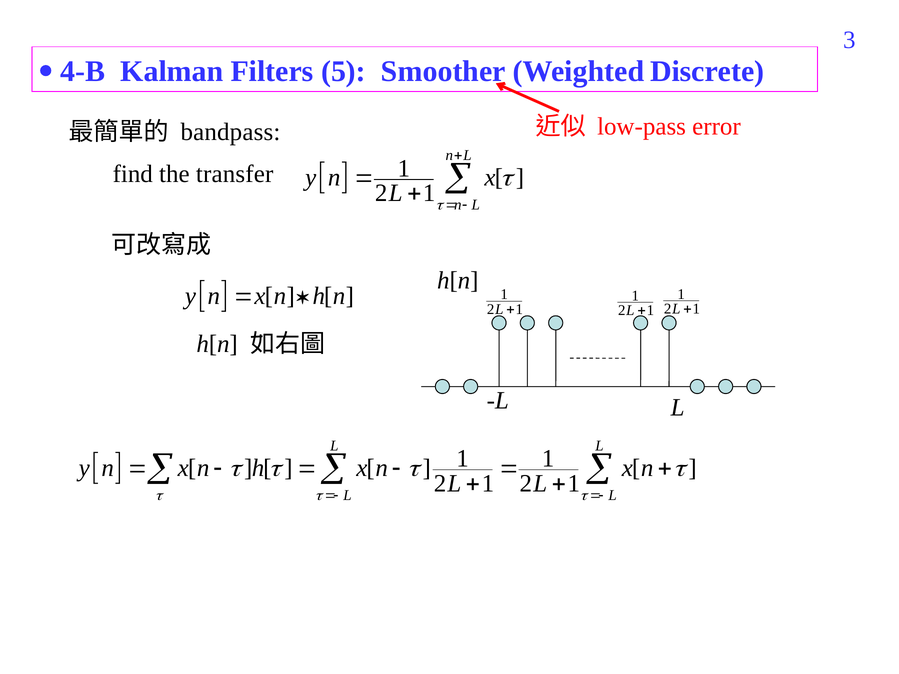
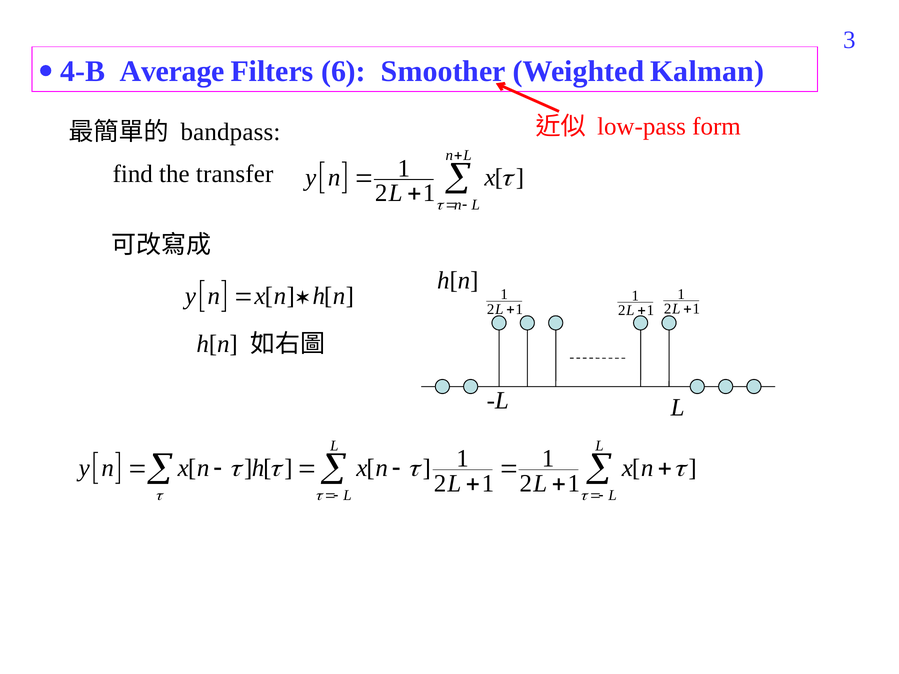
Kalman: Kalman -> Average (172, 71)
5: 5 -> 6 (344, 71)
Discrete: Discrete -> Kalman (707, 71)
error: error -> form (717, 127)
